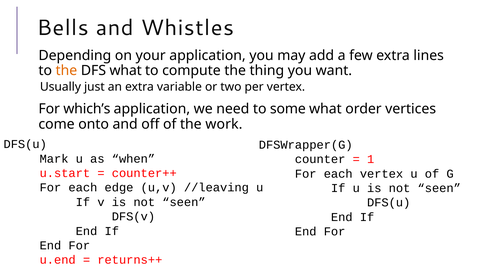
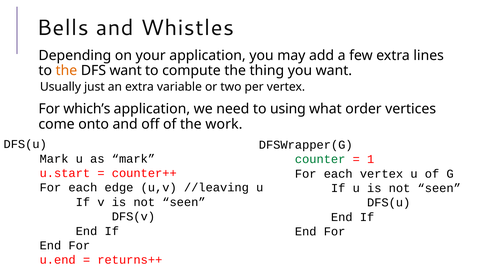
DFS what: what -> want (126, 71)
some: some -> using (288, 109)
as when: when -> mark (133, 159)
counter colour: black -> green (320, 159)
